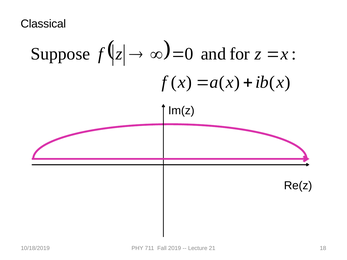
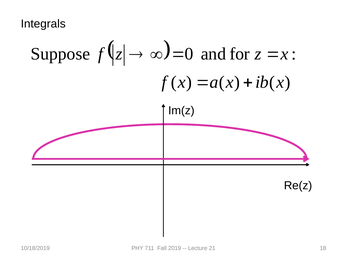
Classical: Classical -> Integrals (43, 24)
